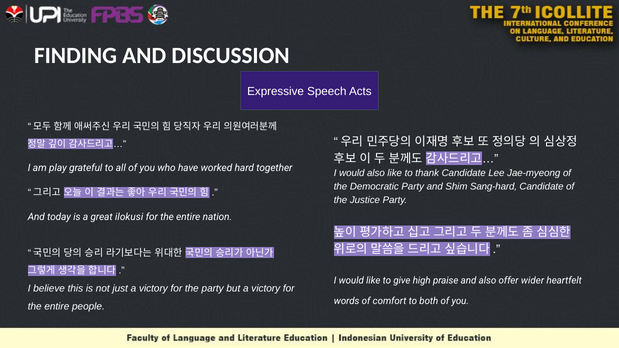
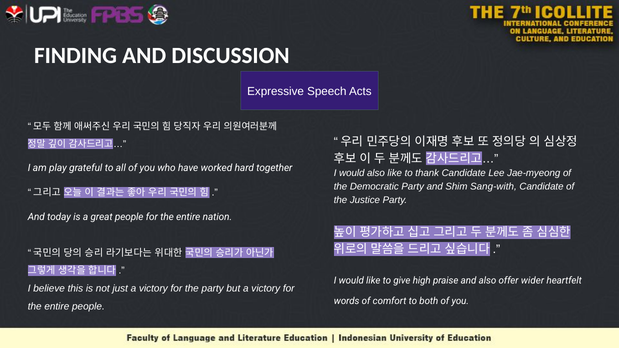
Sang-hard: Sang-hard -> Sang-with (493, 187)
great ilokusi: ilokusi -> people (129, 217)
